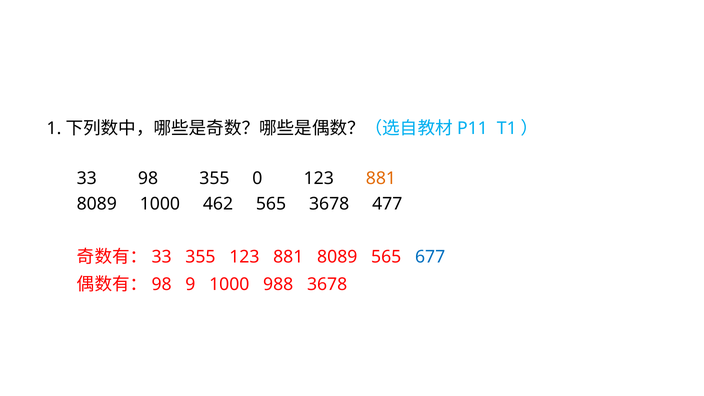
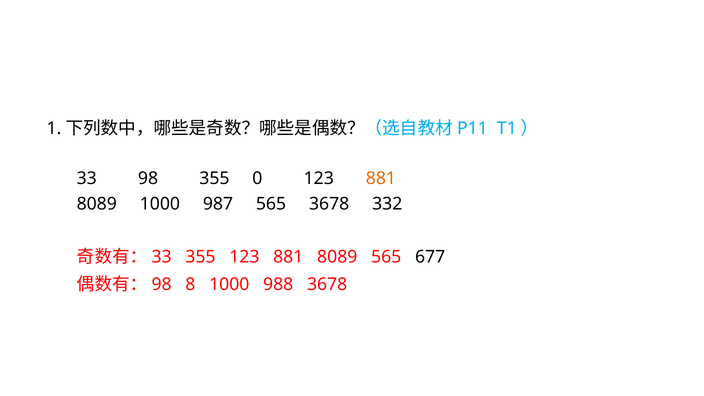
462: 462 -> 987 (218, 204)
477: 477 -> 332 (387, 204)
677 colour: blue -> black (430, 257)
9: 9 -> 8 (190, 284)
